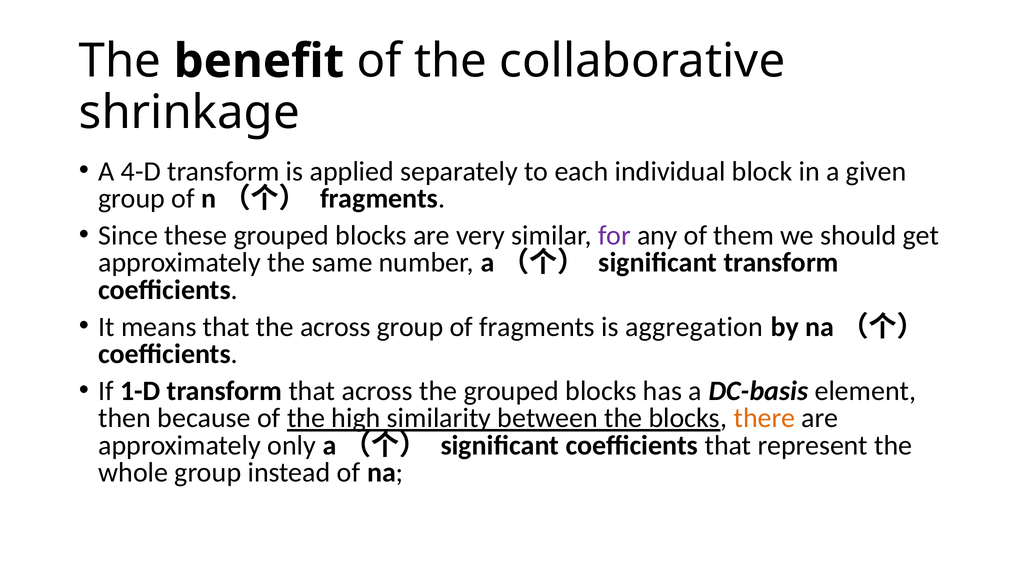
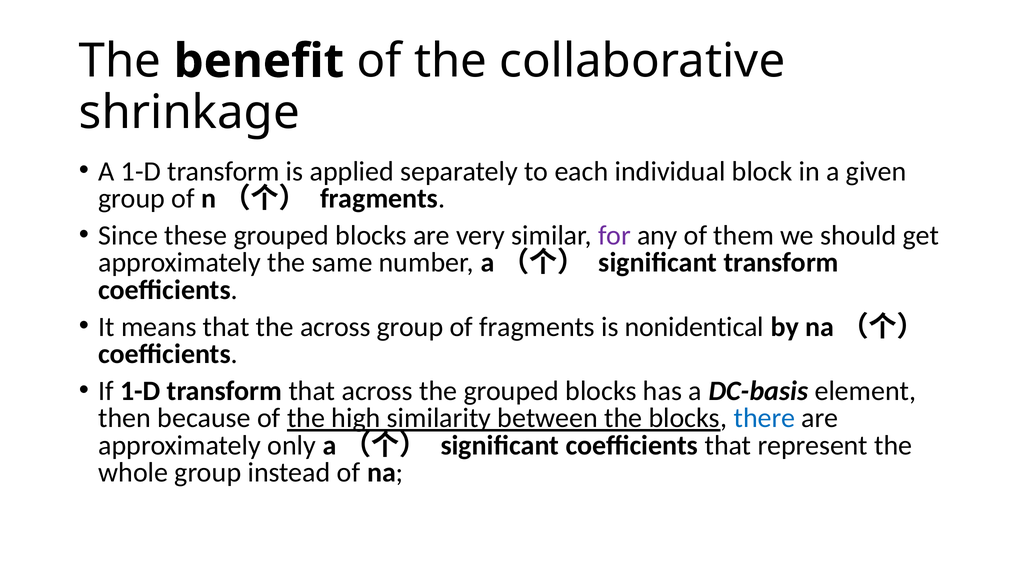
A 4-D: 4-D -> 1-D (141, 171)
aggregation: aggregation -> nonidentical (694, 327)
there colour: orange -> blue (764, 418)
